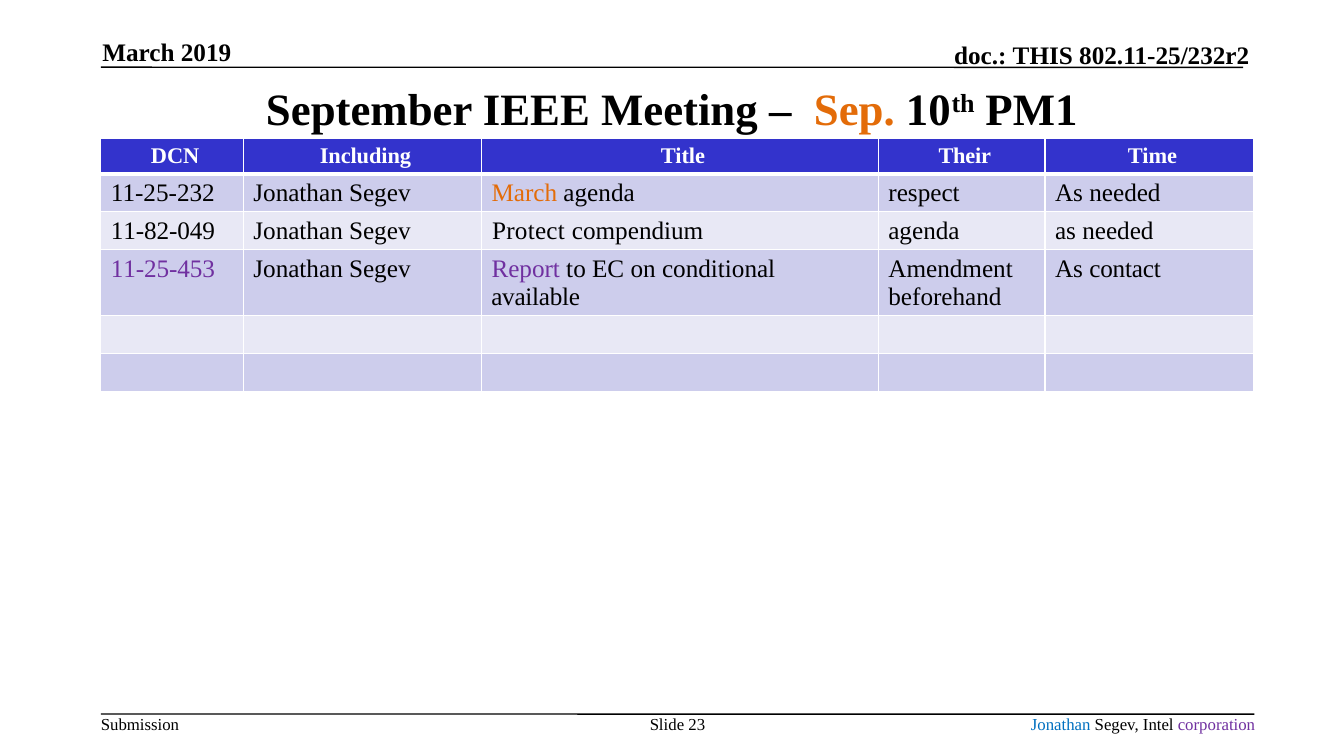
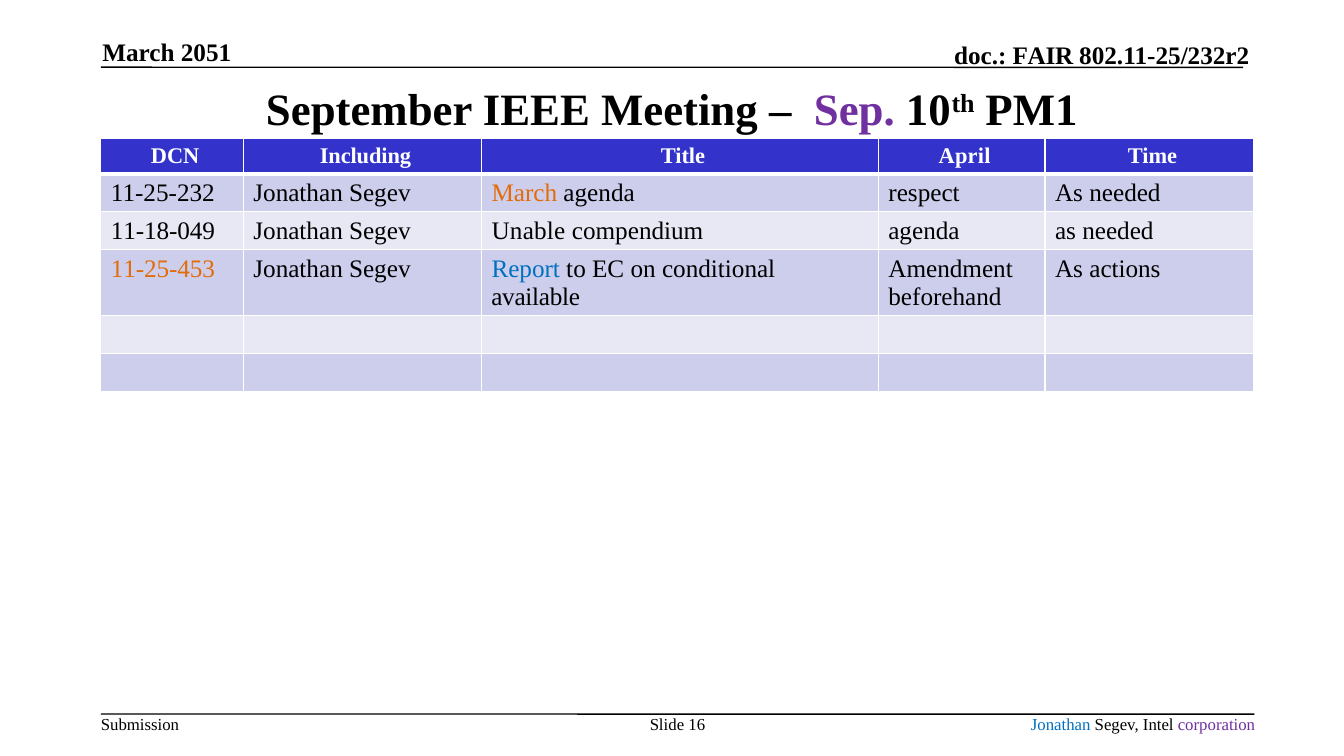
2019: 2019 -> 2051 (206, 53)
THIS: THIS -> FAIR (1043, 56)
Sep colour: orange -> purple (854, 111)
Their: Their -> April (965, 157)
11-82-049: 11-82-049 -> 11-18-049 (163, 231)
Protect: Protect -> Unable (528, 231)
11-25-453 colour: purple -> orange (163, 269)
Report colour: purple -> blue (526, 269)
contact: contact -> actions (1125, 269)
23: 23 -> 16 (697, 725)
